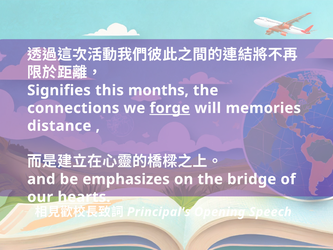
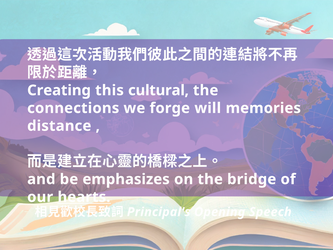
Signifies: Signifies -> Creating (59, 90)
months: months -> cultural (158, 90)
forge underline: present -> none (170, 108)
